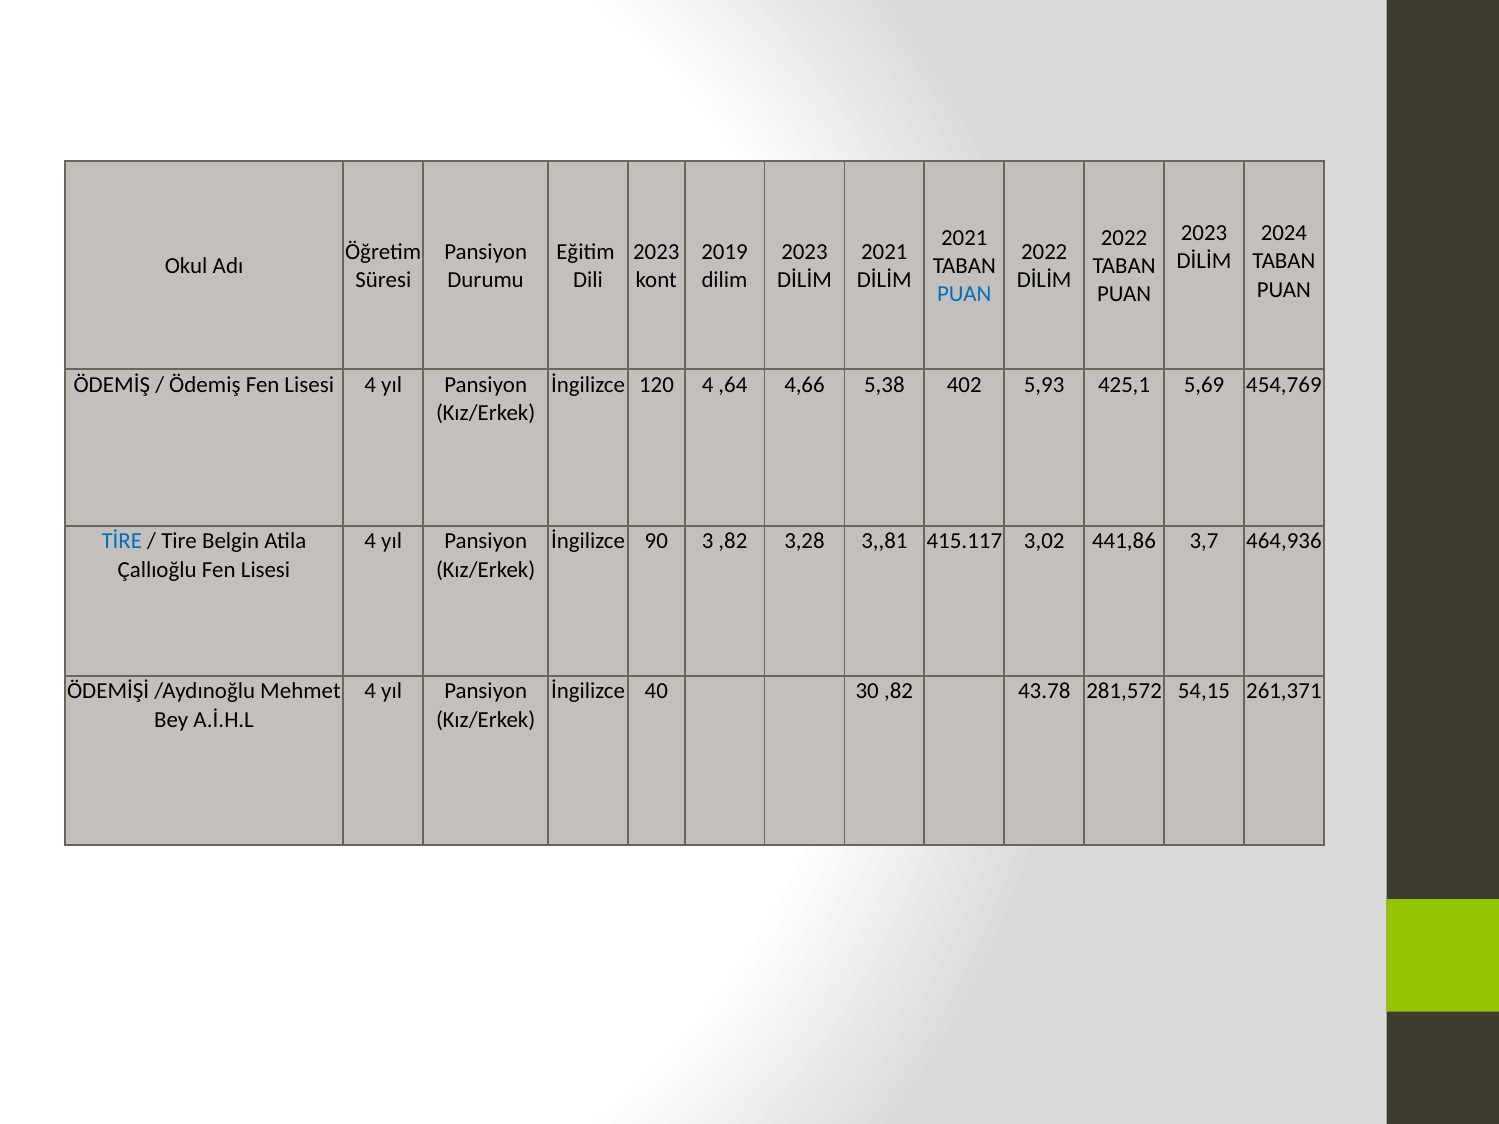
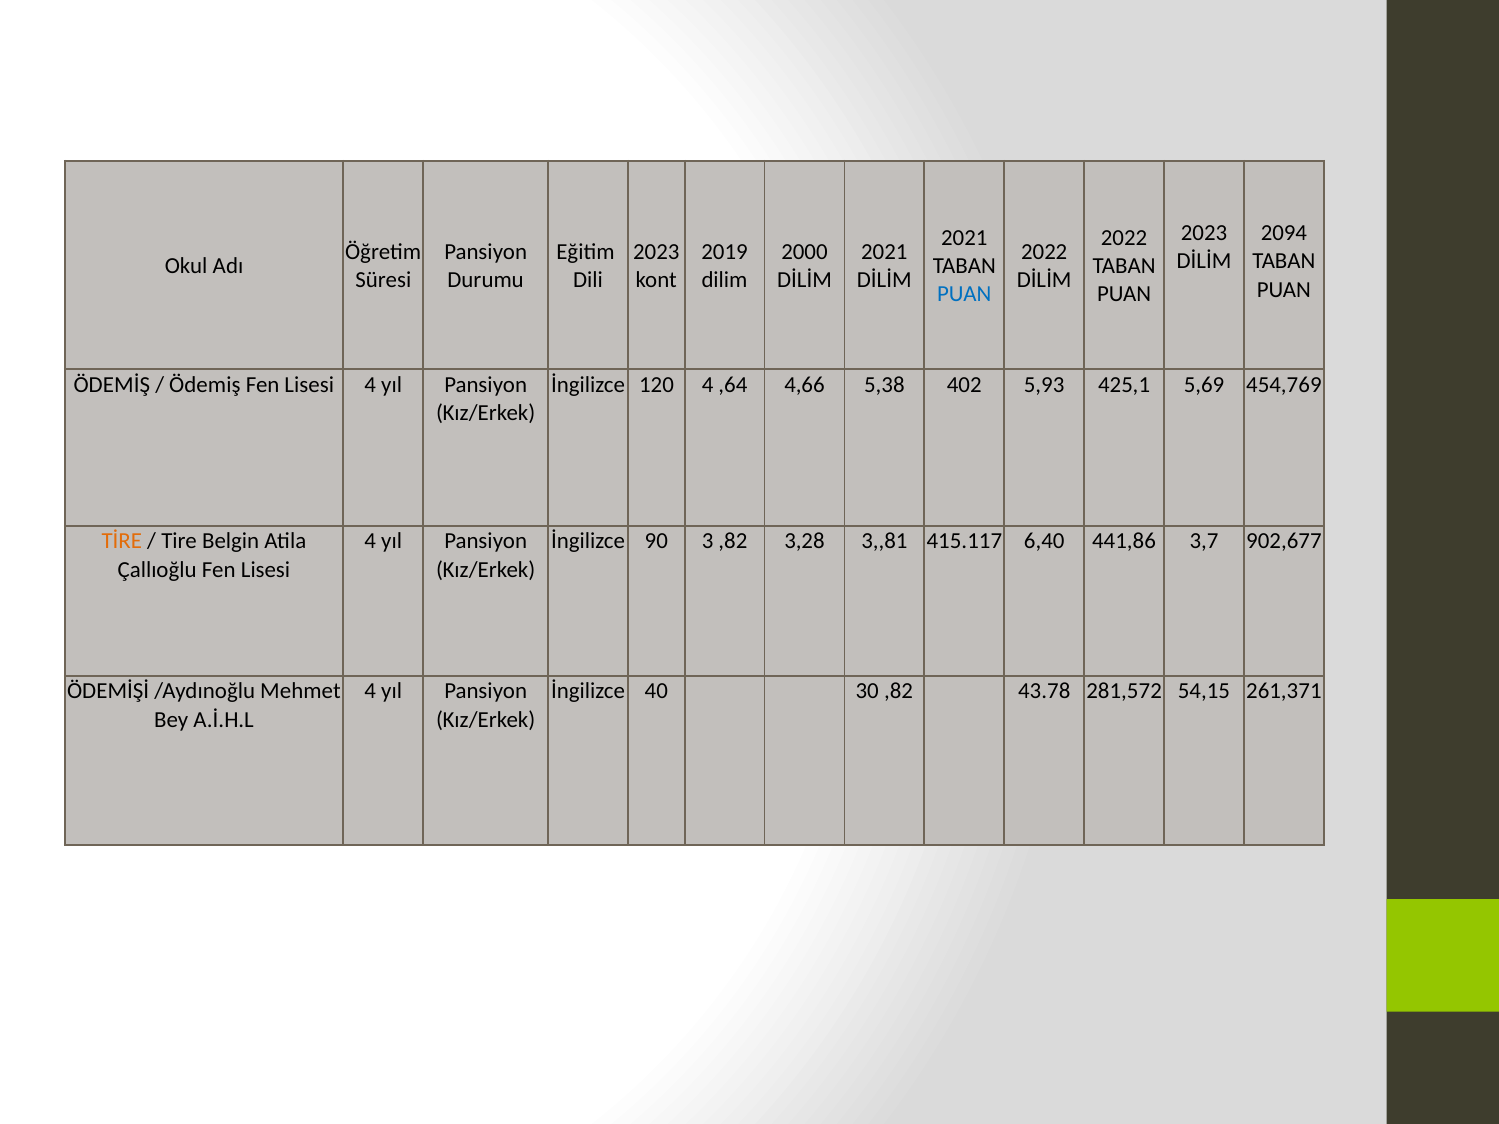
2024: 2024 -> 2094 (1284, 233)
2023: 2023 -> 2000 (804, 252)
TİRE colour: blue -> orange (122, 542)
3,02: 3,02 -> 6,40 (1044, 542)
464,936: 464,936 -> 902,677 (1284, 542)
